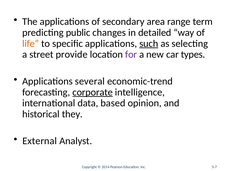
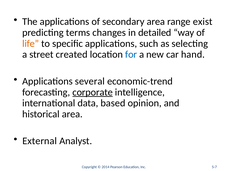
term: term -> exist (203, 22)
public: public -> terms (78, 33)
such underline: present -> none (149, 44)
provide: provide -> created (72, 54)
for colour: purple -> blue (131, 54)
types: types -> hand (193, 54)
historical they: they -> area (72, 114)
